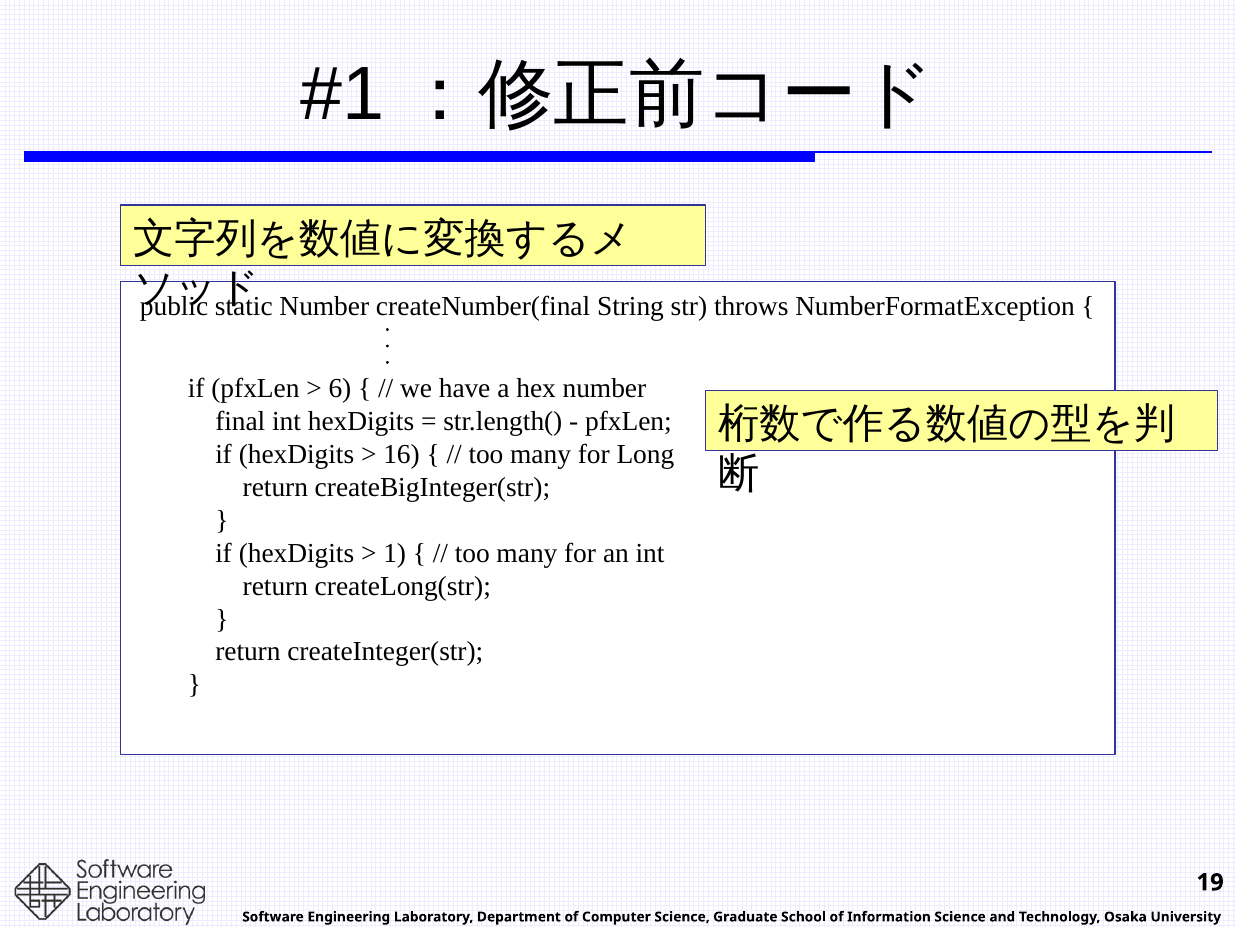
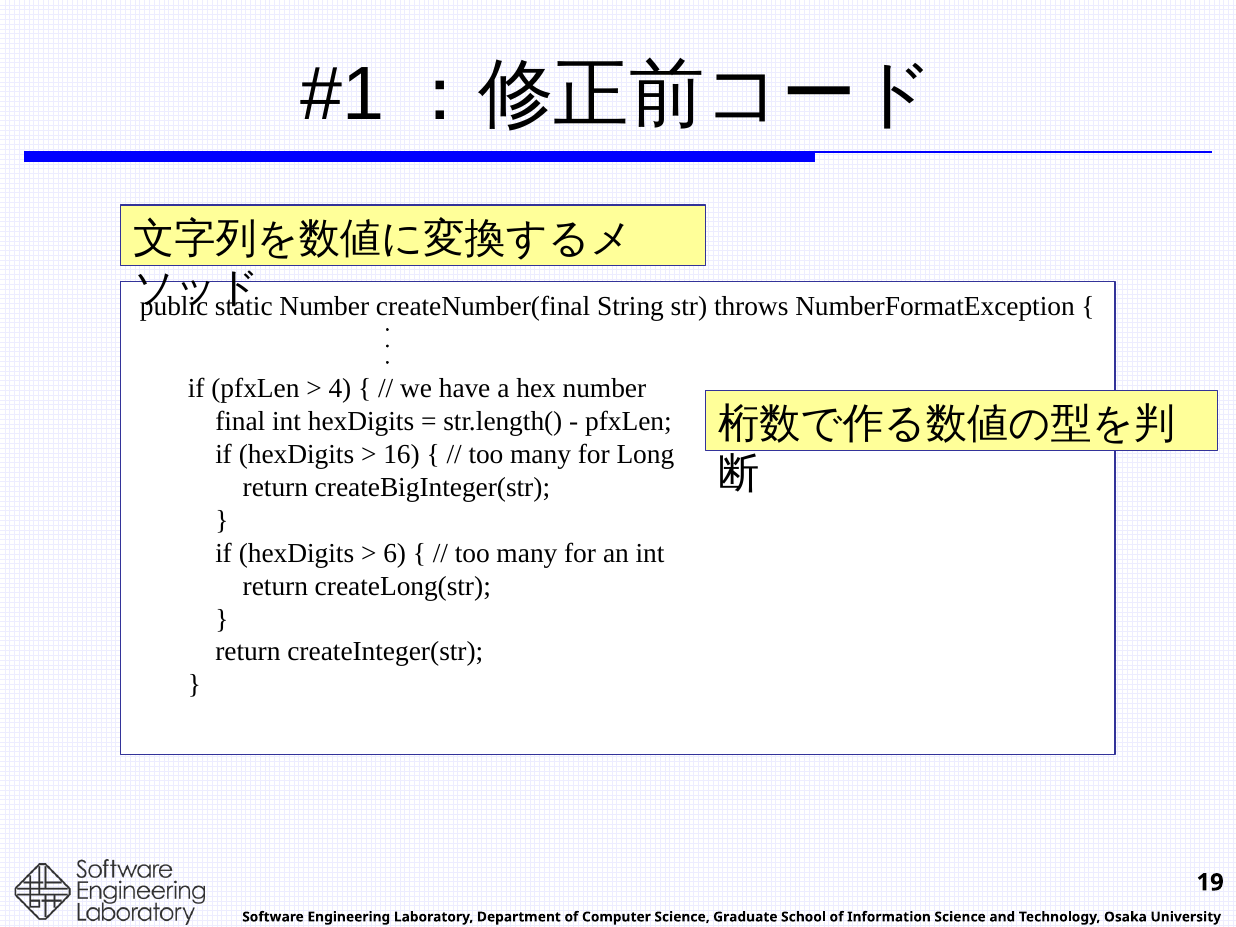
6: 6 -> 4 (340, 388)
1: 1 -> 6 (395, 553)
